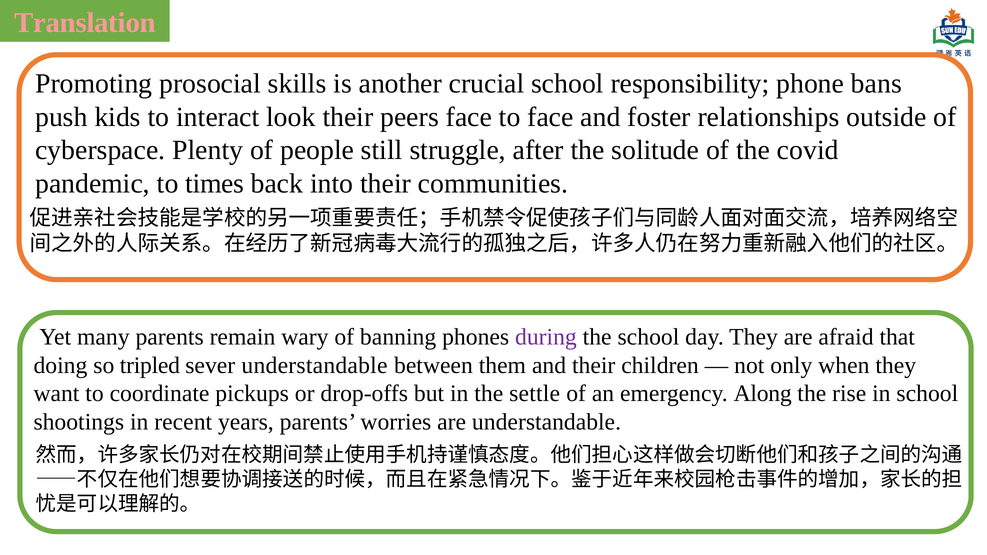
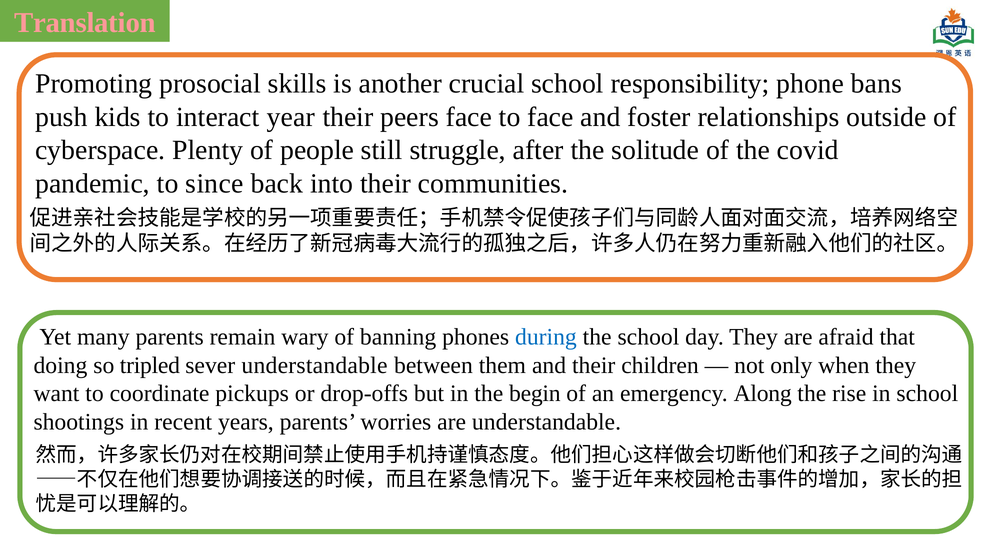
look: look -> year (291, 117)
times: times -> since (214, 184)
during colour: purple -> blue (546, 337)
settle: settle -> begin (535, 394)
